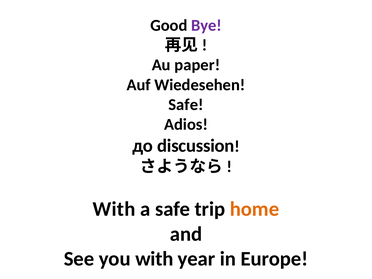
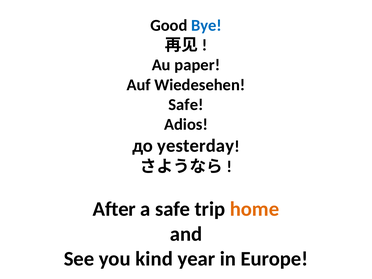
Bye colour: purple -> blue (206, 25)
discussion: discussion -> yesterday (196, 146)
With: With -> After (114, 209)
you with: with -> kind (154, 259)
